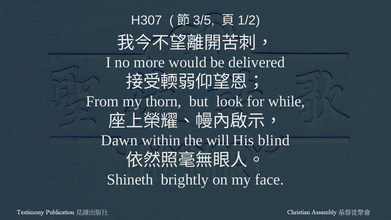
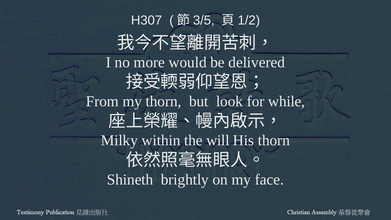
Dawn: Dawn -> Milky (119, 141)
His blind: blind -> thorn (274, 141)
